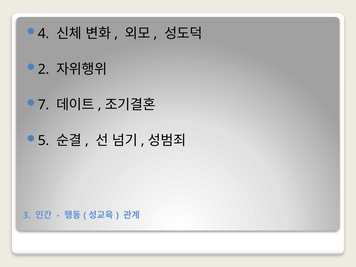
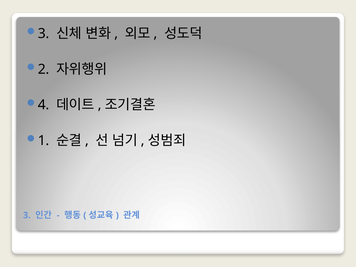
4: 4 -> 3 (44, 33)
7: 7 -> 4 (44, 105)
5: 5 -> 1 (44, 141)
